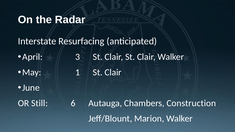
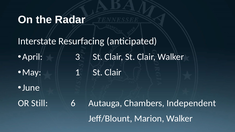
Construction: Construction -> Independent (191, 103)
